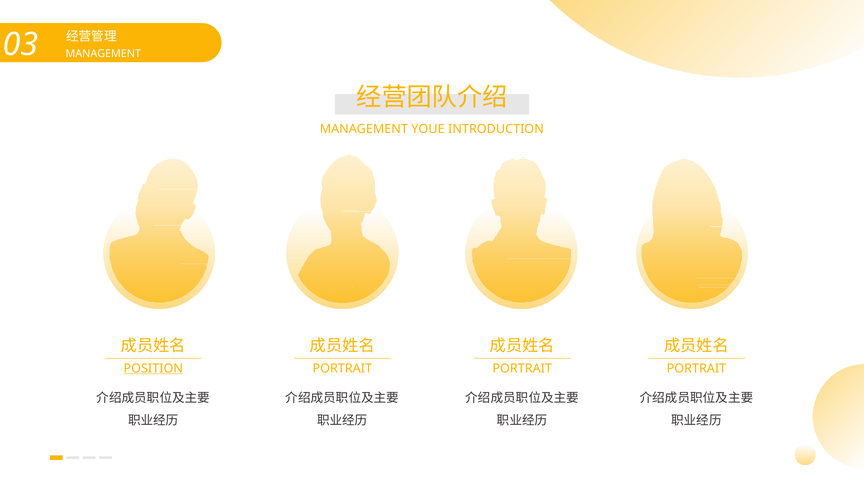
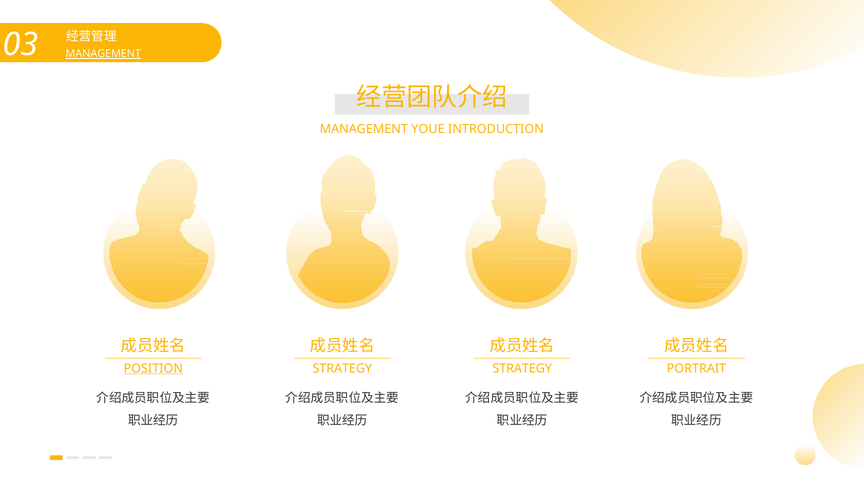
MANAGEMENT underline: none -> present (103, 54)
PORTRAIT: PORTRAIT -> STRATEGY (342, 368)
PORTRAIT: PORTRAIT -> STRATEGY (522, 368)
